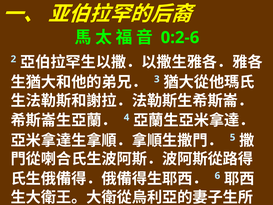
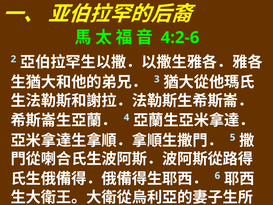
0:2-6: 0:2-6 -> 4:2-6 (180, 38)
